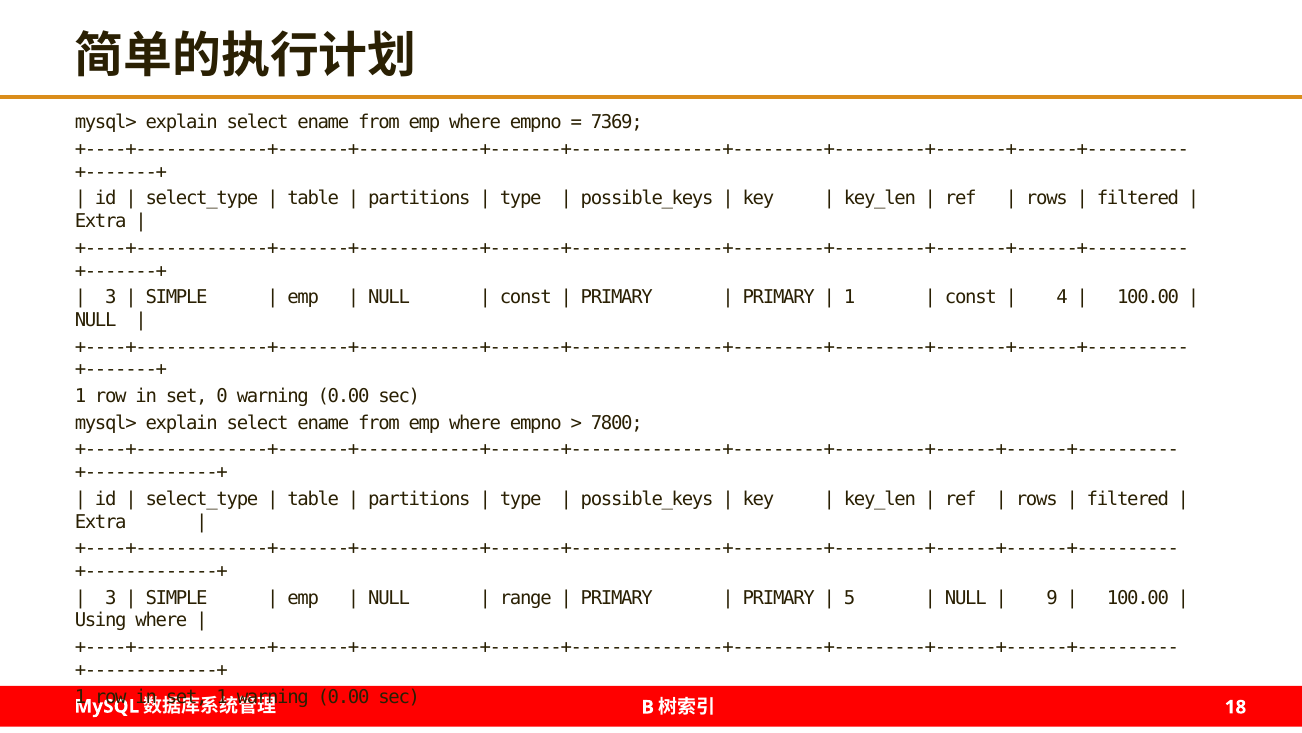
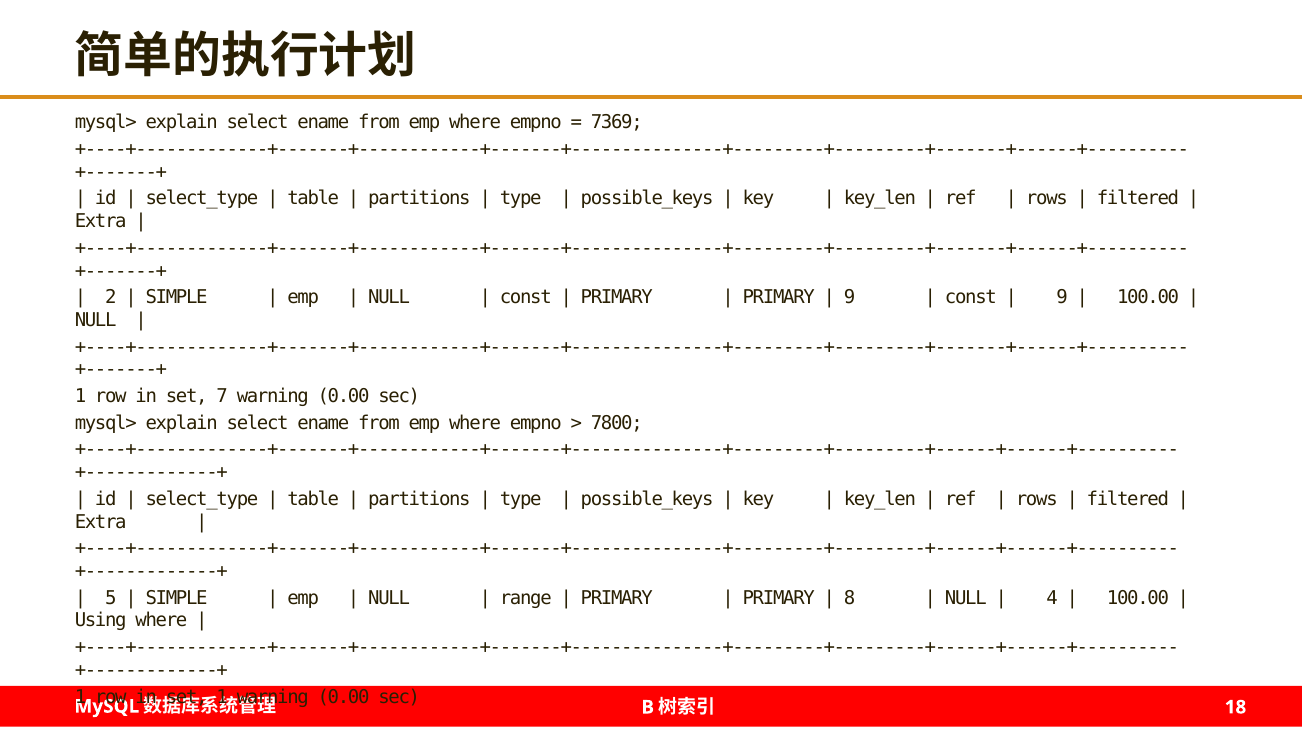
3: 3 -> 2 (111, 297)
1: 1 -> 9 (850, 297)
4: 4 -> 9 (1062, 297)
0: 0 -> 7 (222, 396)
3: 3 -> 5 (111, 597)
5: 5 -> 8 (850, 597)
9: 9 -> 4 (1052, 597)
